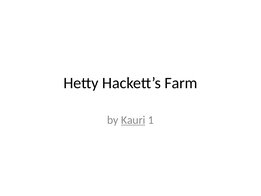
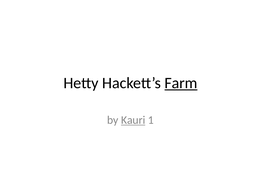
Farm underline: none -> present (181, 83)
